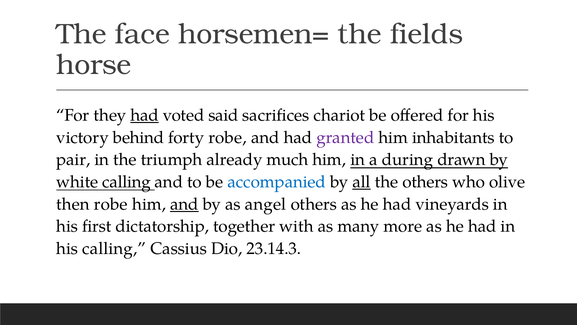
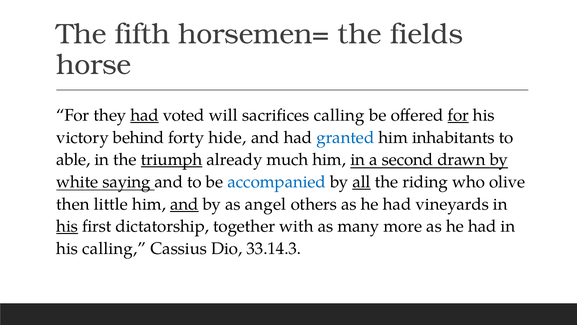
face: face -> fifth (143, 34)
said: said -> will (223, 115)
sacrifices chariot: chariot -> calling (339, 115)
for underline: none -> present (458, 115)
forty robe: robe -> hide (228, 137)
granted colour: purple -> blue (345, 137)
pair: pair -> able (73, 160)
triumph underline: none -> present (172, 160)
during: during -> second (407, 160)
white calling: calling -> saying (127, 182)
the others: others -> riding (425, 182)
then robe: robe -> little (111, 204)
his underline: none -> present (67, 226)
23.14.3: 23.14.3 -> 33.14.3 (274, 248)
